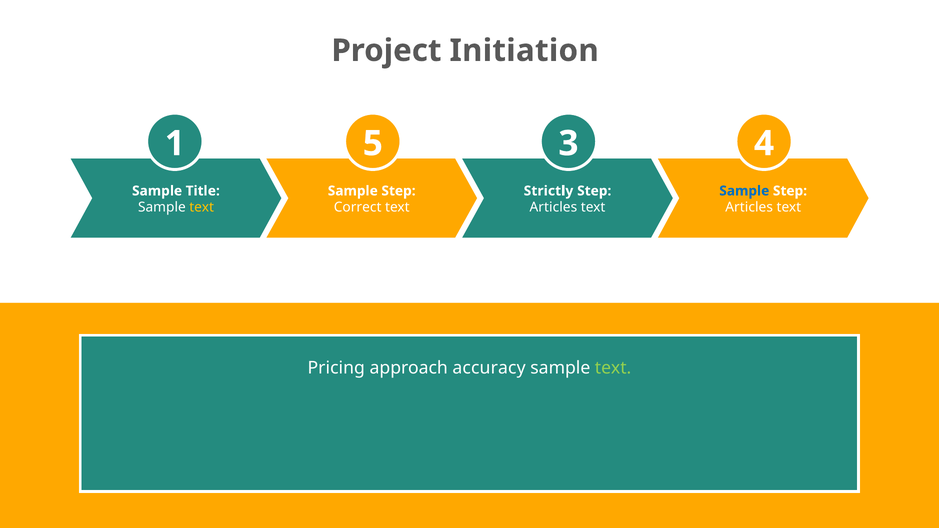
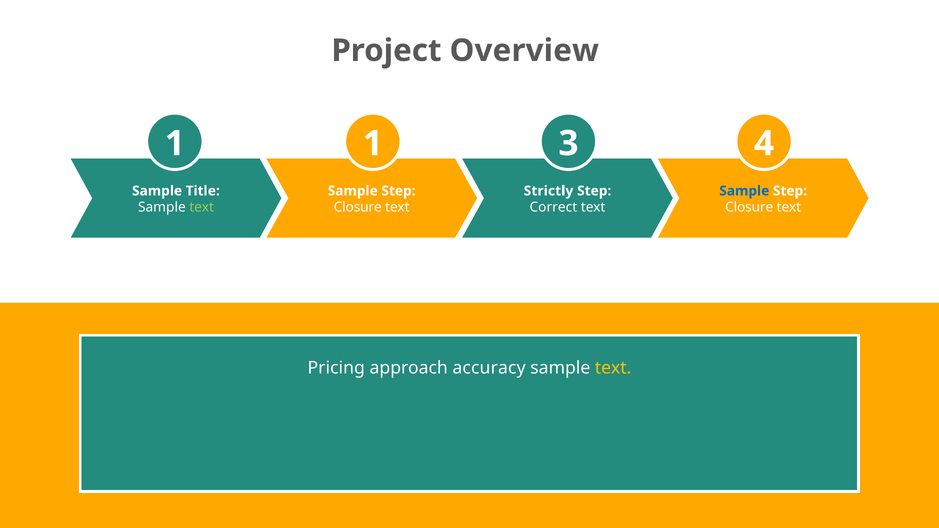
Initiation: Initiation -> Overview (524, 51)
1 5: 5 -> 1 (373, 144)
text colour: yellow -> light green (202, 207)
Correct: Correct -> Closure (358, 207)
Articles: Articles -> Correct (553, 207)
Articles: Articles -> Closure (749, 207)
text colour: light green -> yellow (613, 368)
